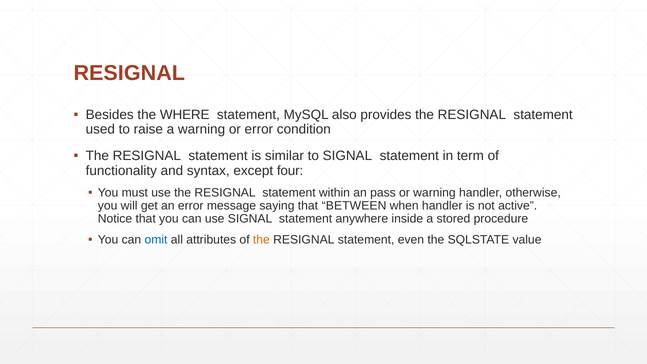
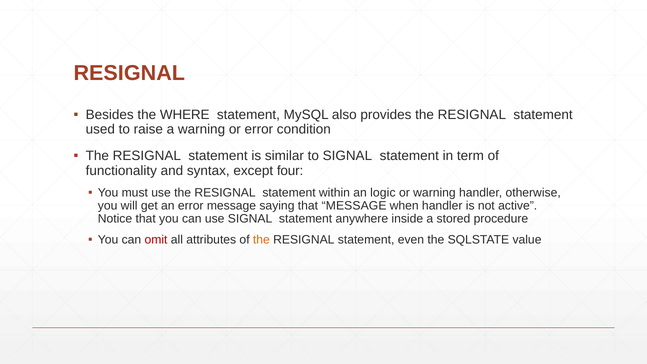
pass: pass -> logic (383, 192)
that BETWEEN: BETWEEN -> MESSAGE (354, 206)
omit colour: blue -> red (156, 240)
